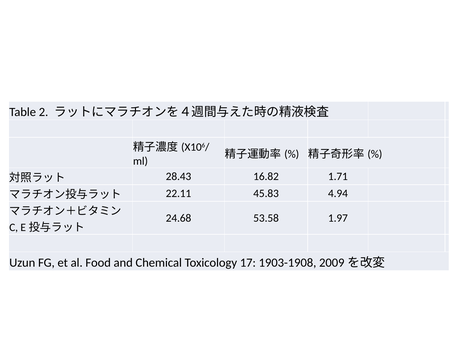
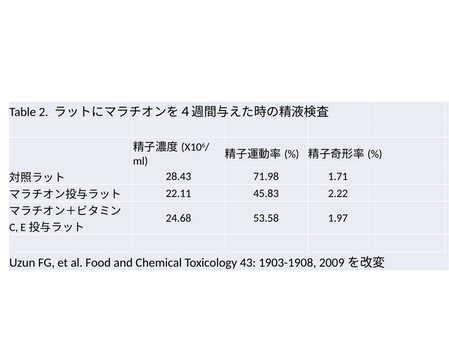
16.82: 16.82 -> 71.98 (266, 176)
4.94: 4.94 -> 2.22 (338, 193)
17: 17 -> 43 (248, 263)
